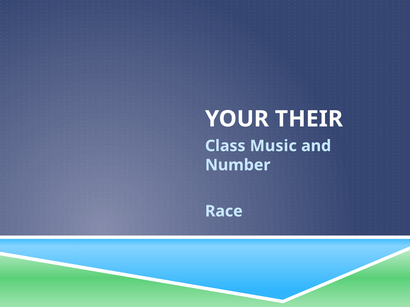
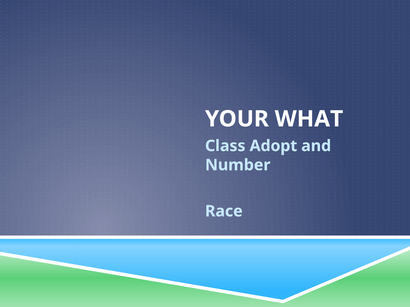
THEIR: THEIR -> WHAT (309, 119)
Music: Music -> Adopt (273, 146)
